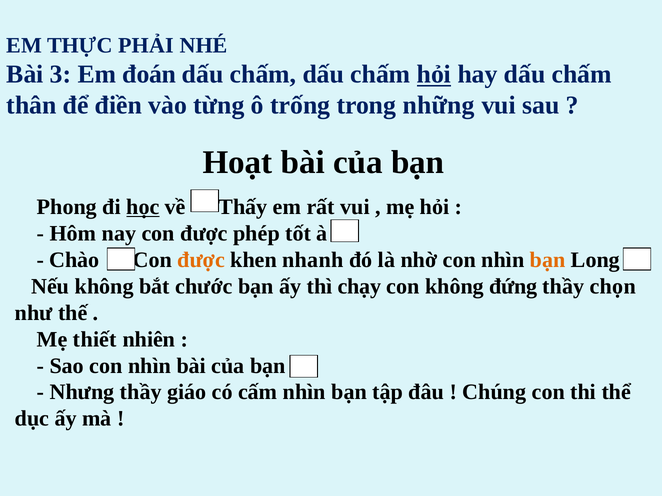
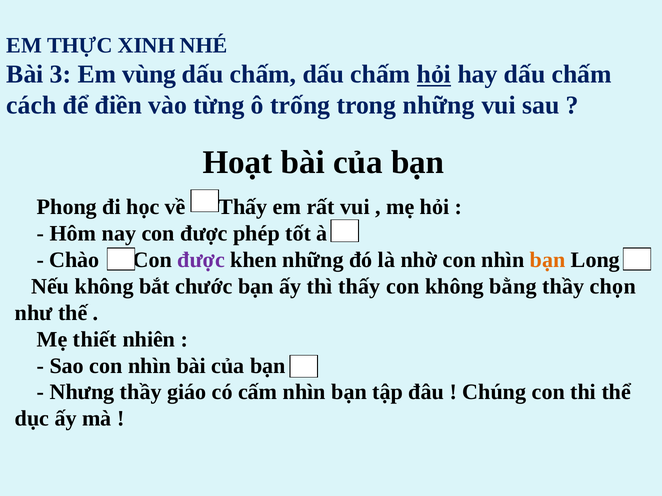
PHẢI: PHẢI -> XINH (146, 46)
đoán: đoán -> vùng (149, 75)
thân: thân -> cách (31, 105)
học underline: present -> none (143, 207)
được colour: orange -> purple (201, 260)
khen nhanh: nhanh -> những (313, 260)
thì chạy: chạy -> thấy (359, 287)
đứng: đứng -> bằng (513, 287)
